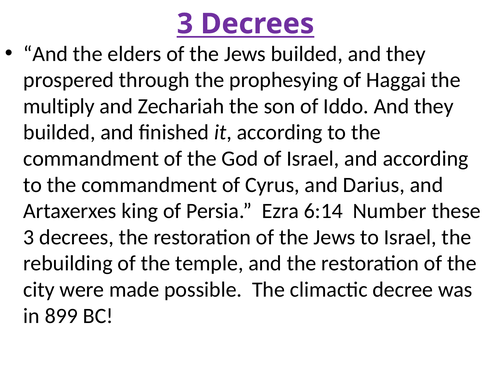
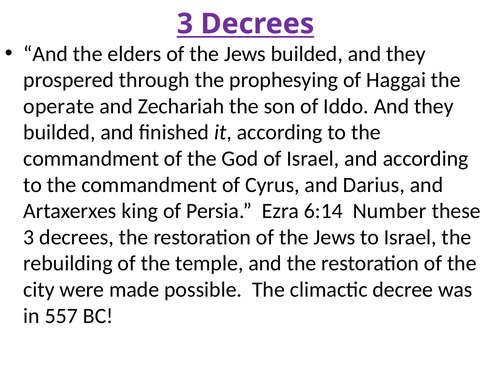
multiply: multiply -> operate (59, 106)
899: 899 -> 557 (61, 316)
